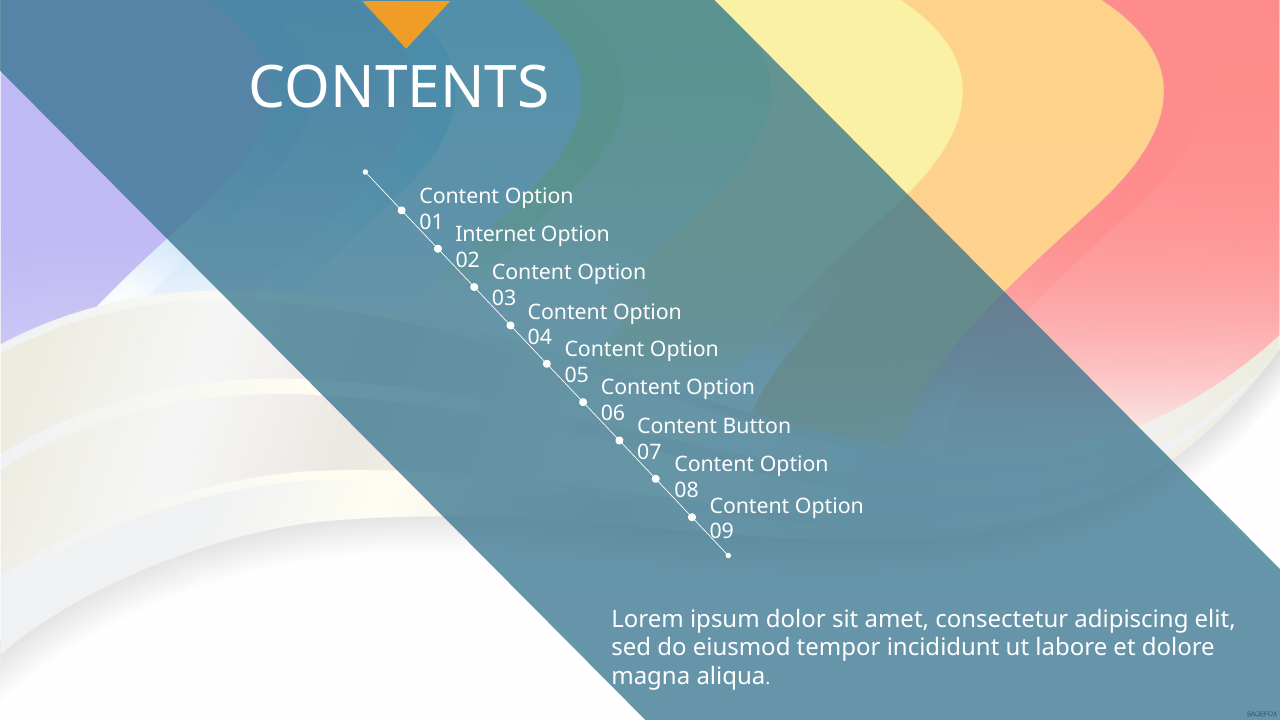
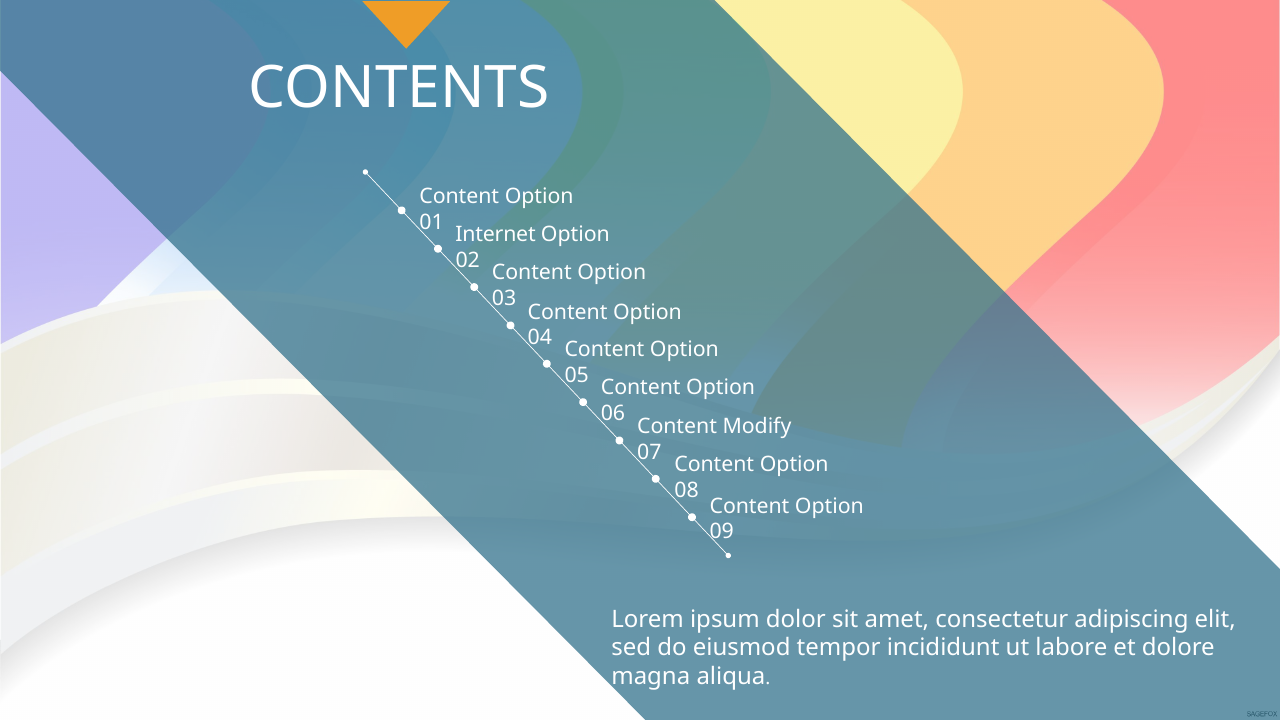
Button: Button -> Modify (757, 427)
